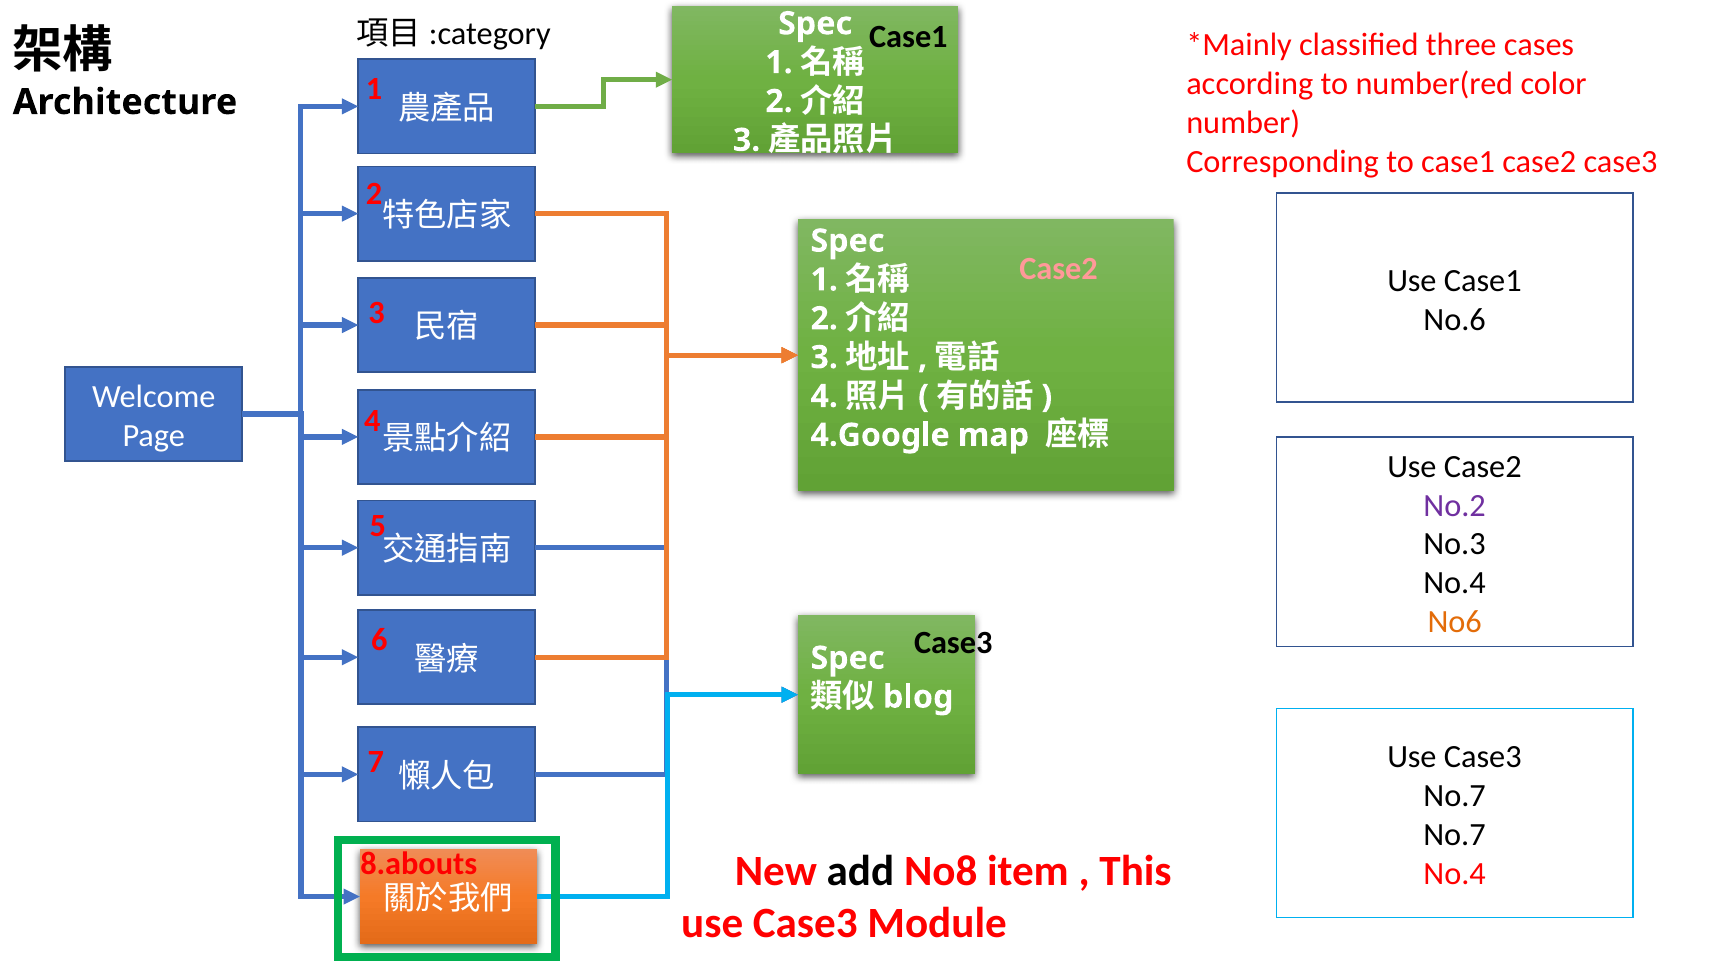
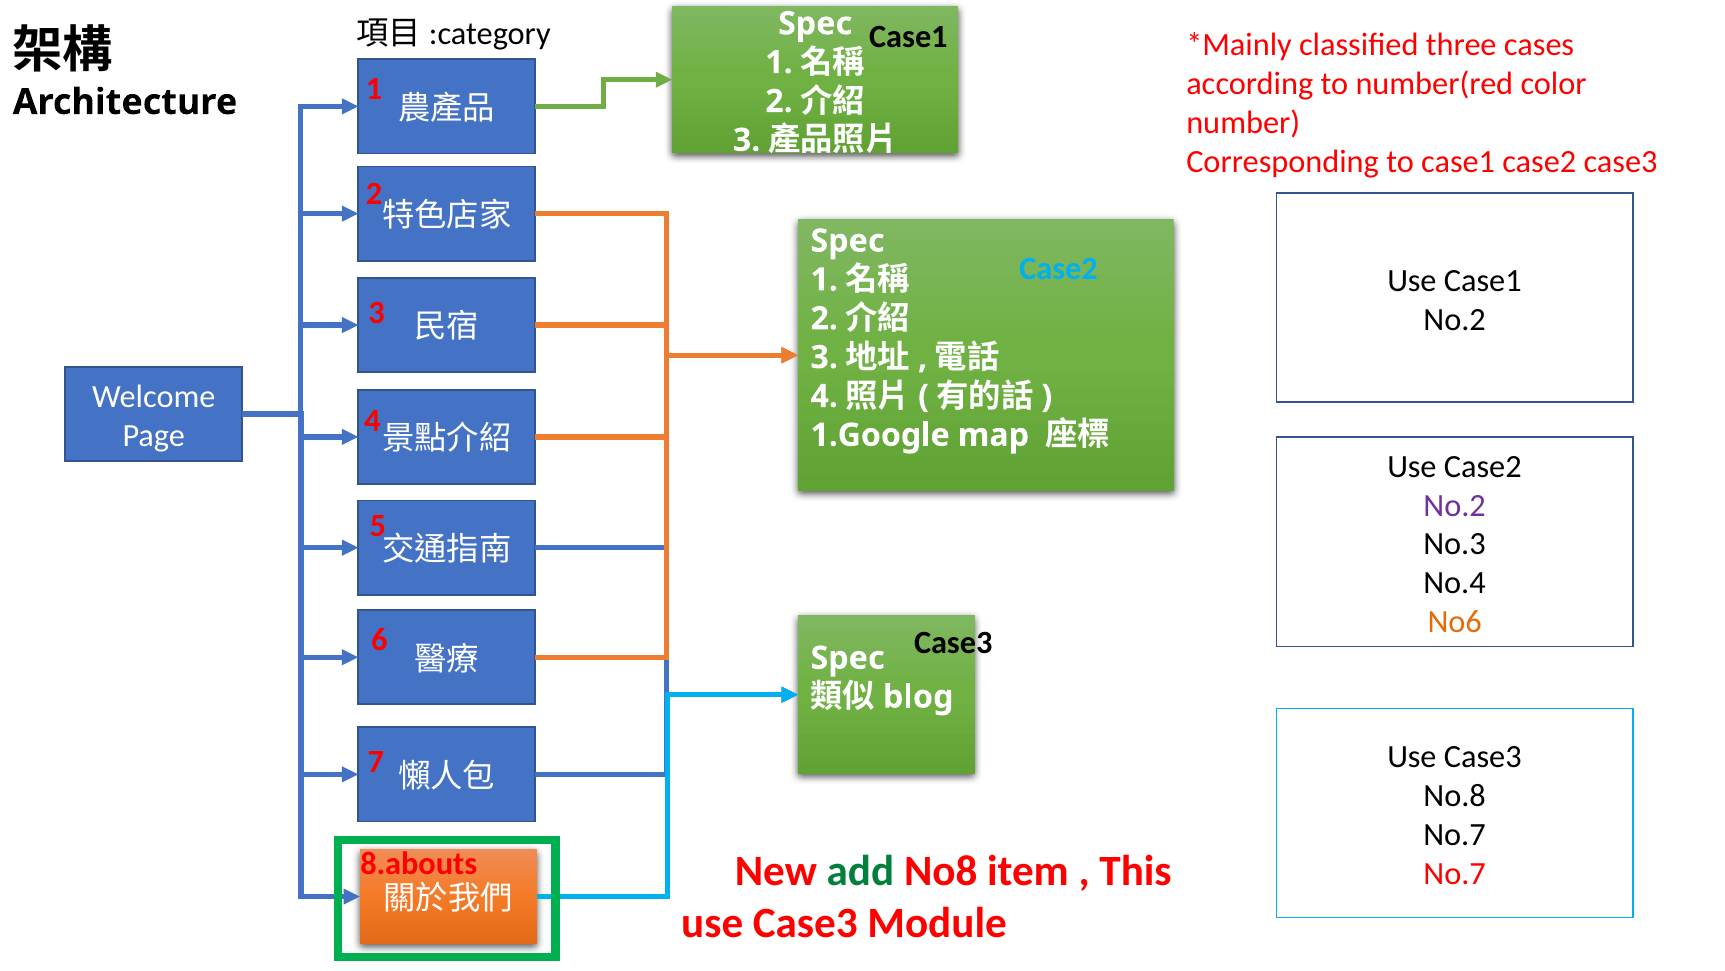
Case2 colour: pink -> light blue (1059, 269)
No.6: No.6 -> No.2 (1455, 319)
4.Google: 4.Google -> 1.Google (880, 435)
No.7: No.7 -> No.8 (1455, 795)
add colour: black -> green (860, 871)
No.4: No.4 -> No.7 (1455, 873)
